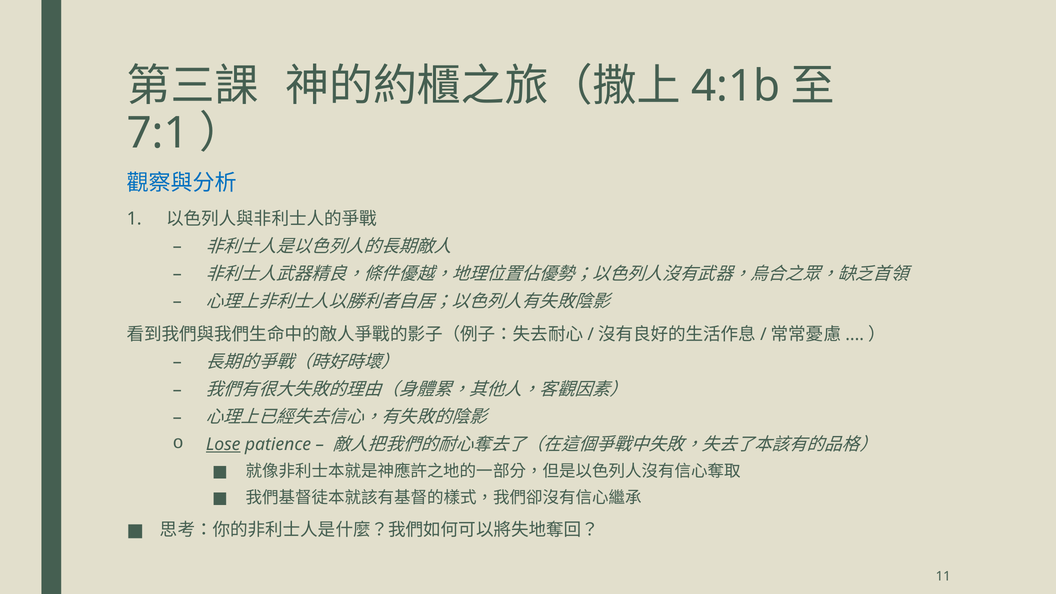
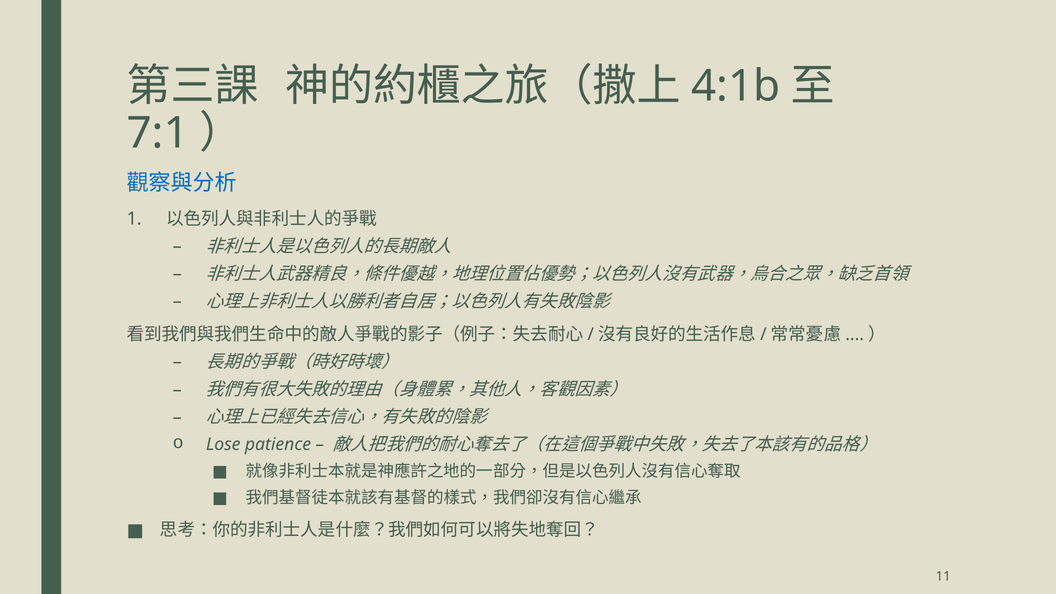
Lose underline: present -> none (223, 444)
